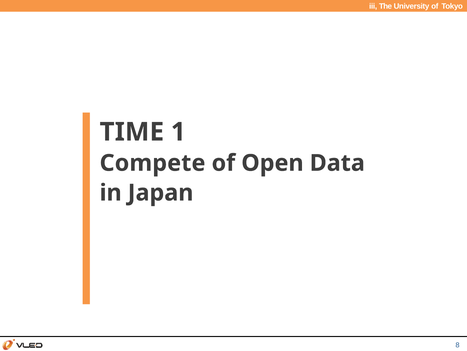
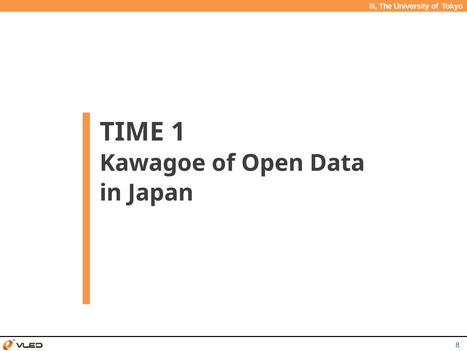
Compete: Compete -> Kawagoe (153, 163)
